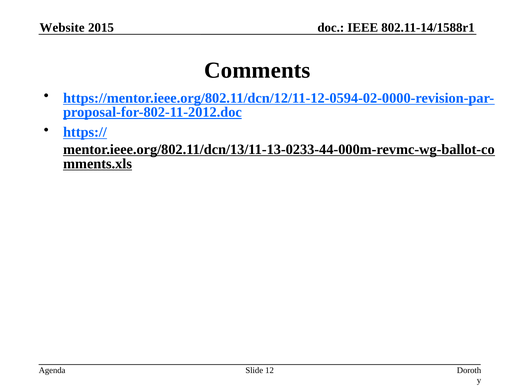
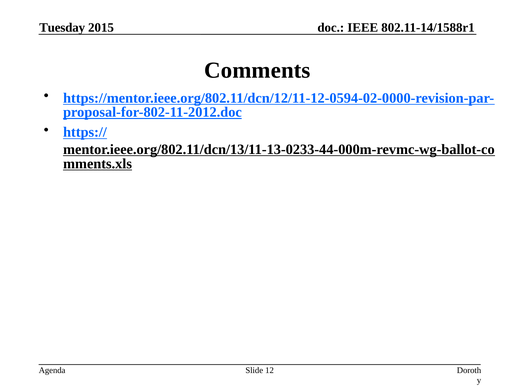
Website: Website -> Tuesday (62, 27)
